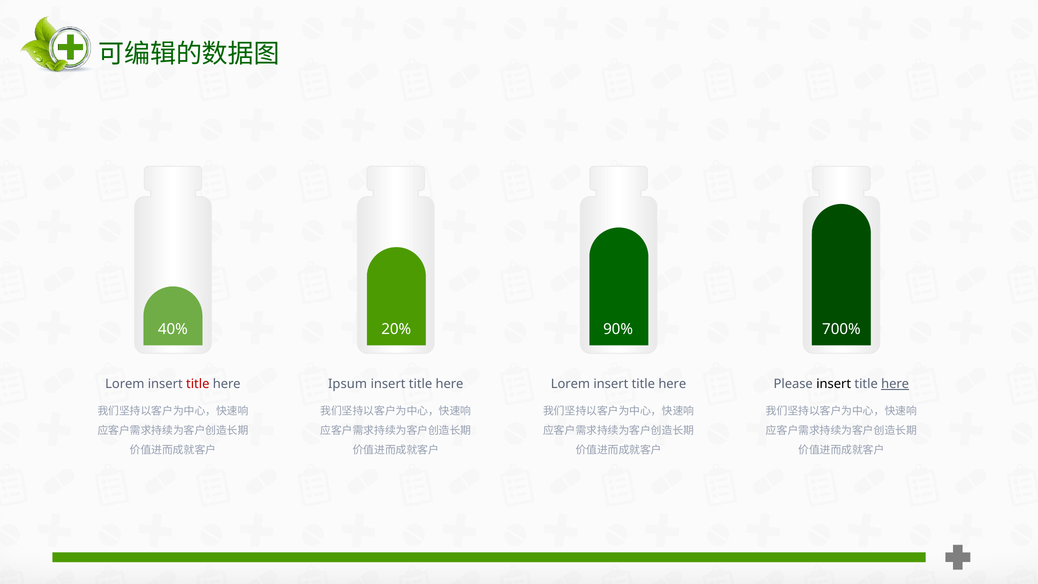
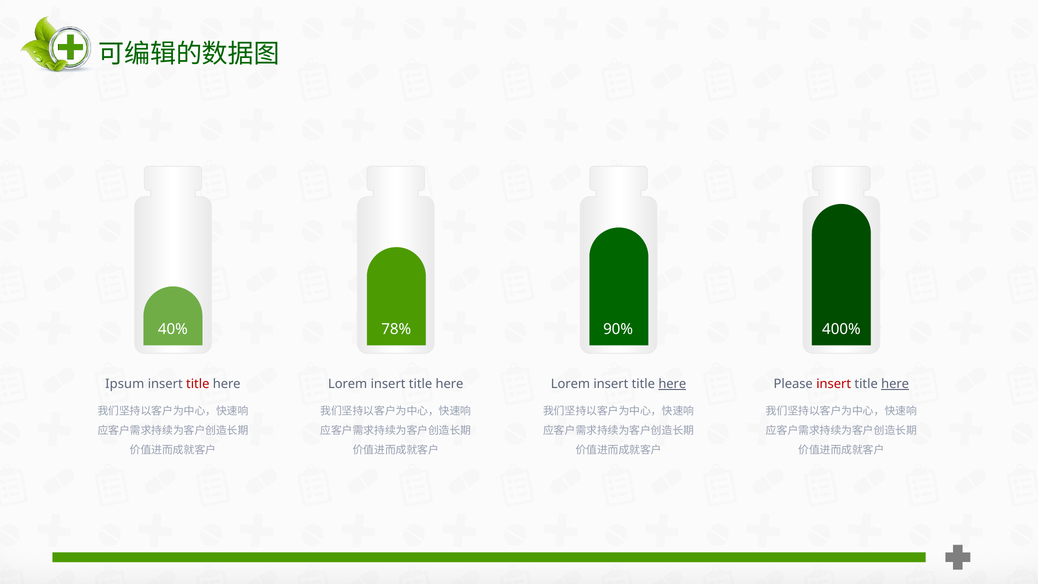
20%: 20% -> 78% (396, 329)
700%: 700% -> 400% (841, 329)
Lorem: Lorem -> Ipsum (125, 384)
Ipsum: Ipsum -> Lorem (348, 384)
here underline: none -> present (672, 384)
insert colour: black -> red (834, 384)
